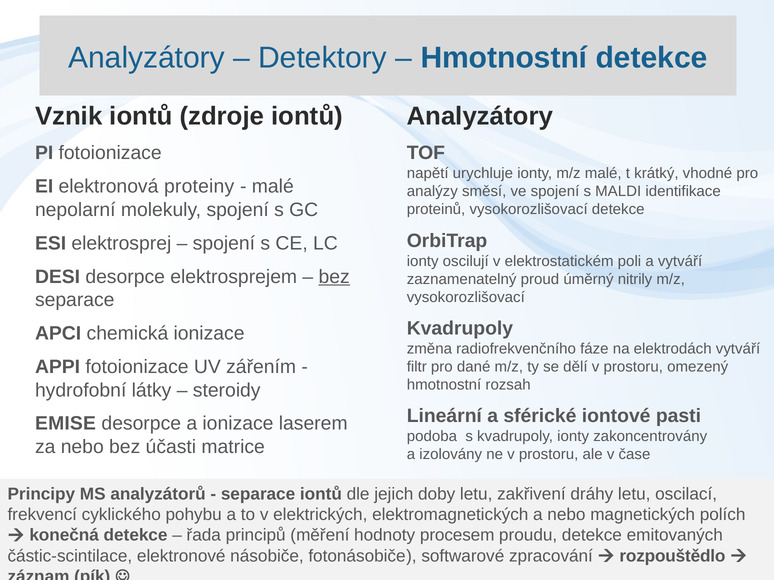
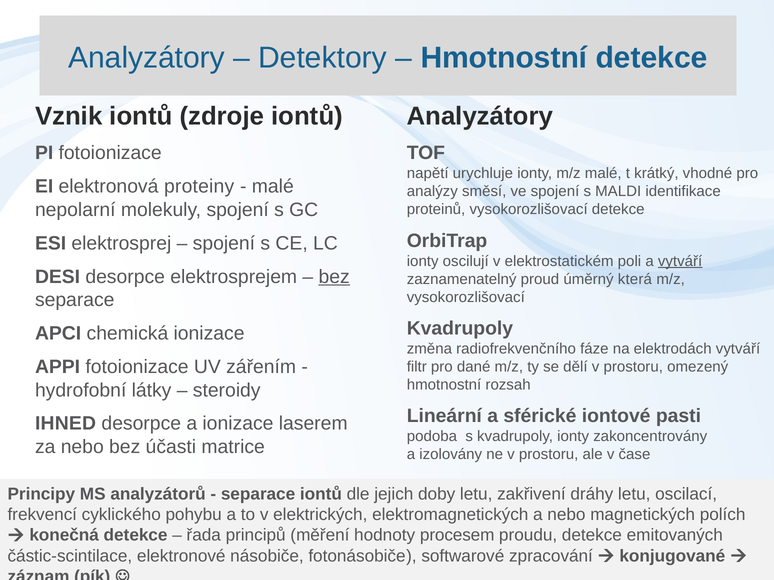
vytváří underline: none -> present (680, 261)
nitrily: nitrily -> která (635, 279)
EMISE: EMISE -> IHNED (66, 424)
rozpouštědlo: rozpouštědlo -> konjugované (672, 556)
